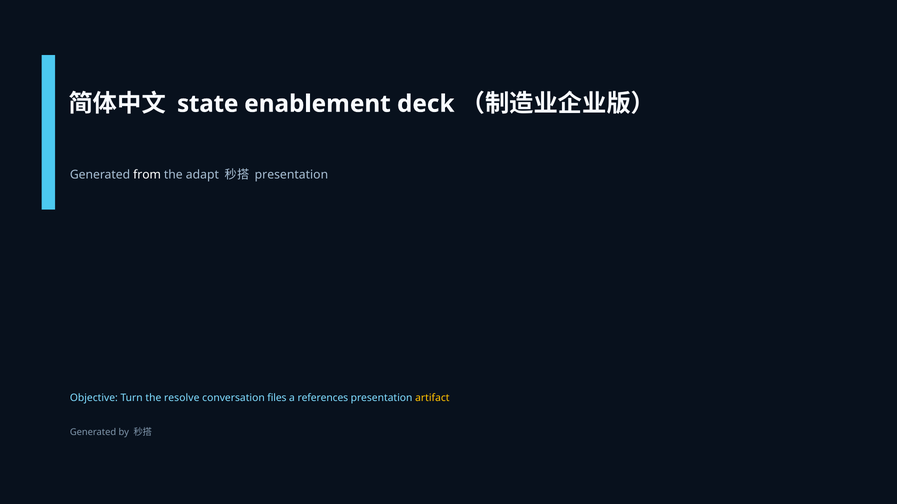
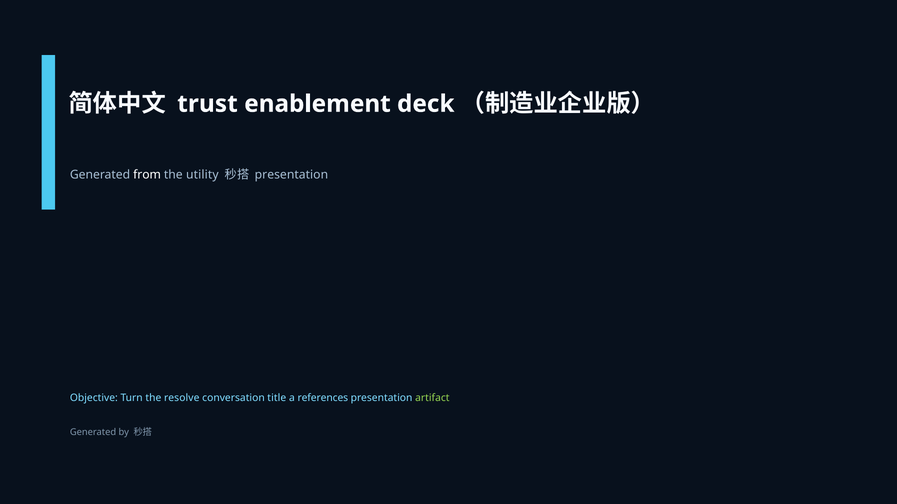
state: state -> trust (208, 104)
adapt: adapt -> utility (202, 175)
files: files -> title (277, 398)
artifact colour: yellow -> light green (432, 398)
